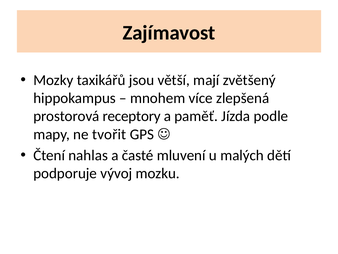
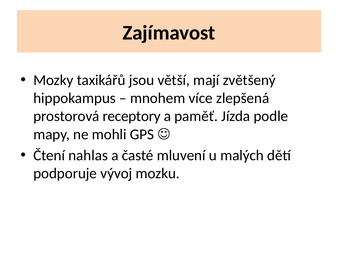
tvořit: tvořit -> mohli (109, 134)
